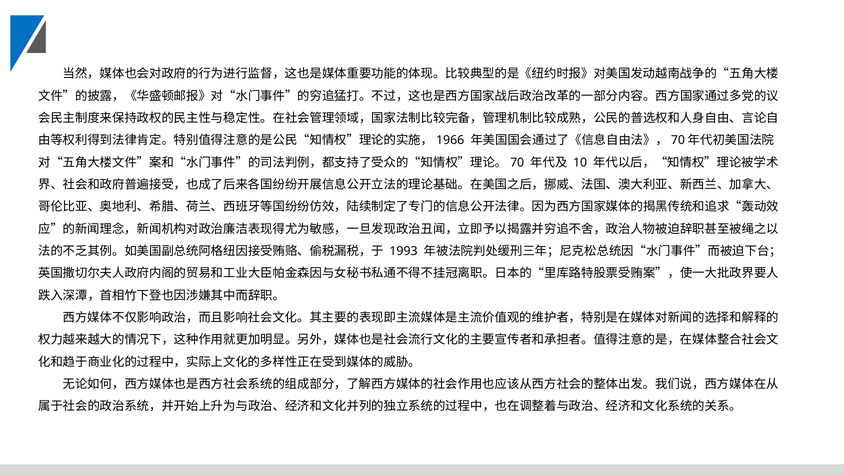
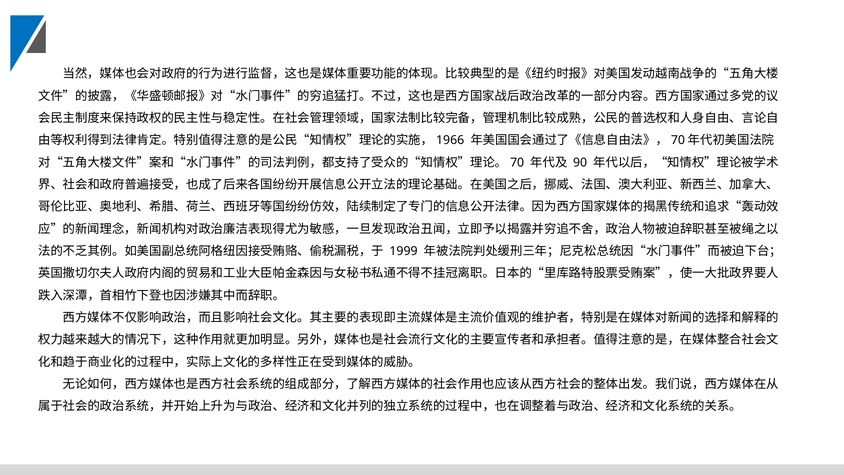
10: 10 -> 90 (580, 163)
1993: 1993 -> 1999 (404, 251)
